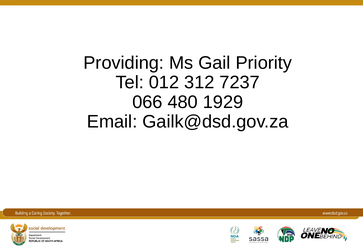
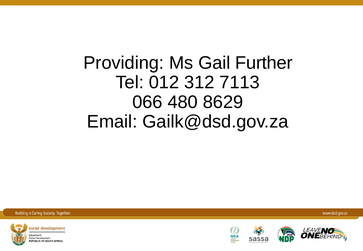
Priority: Priority -> Further (264, 63)
7237: 7237 -> 7113 (240, 83)
1929: 1929 -> 8629 (223, 102)
